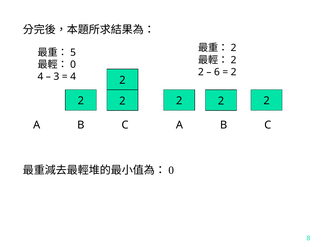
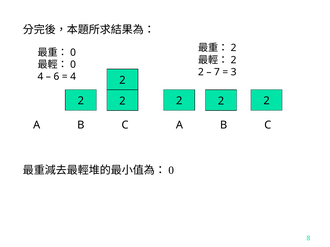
5: 5 -> 0 (73, 53)
6: 6 -> 7 (217, 72)
2: 2 -> 3 (234, 72)
3: 3 -> 6 (56, 77)
